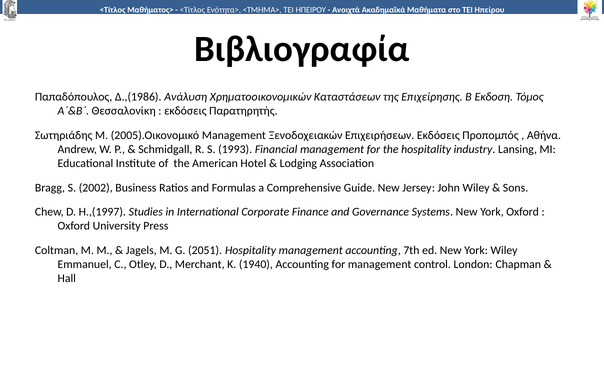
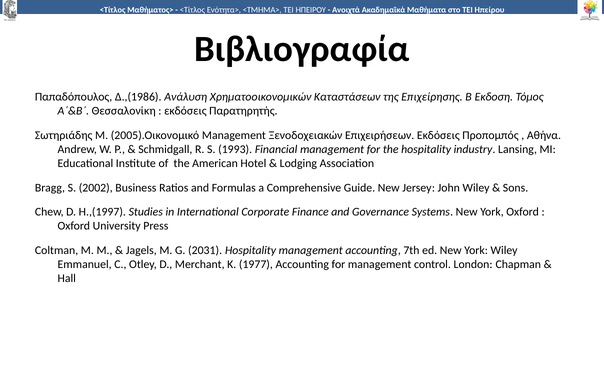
2051: 2051 -> 2031 (205, 250)
1940: 1940 -> 1977 (256, 264)
